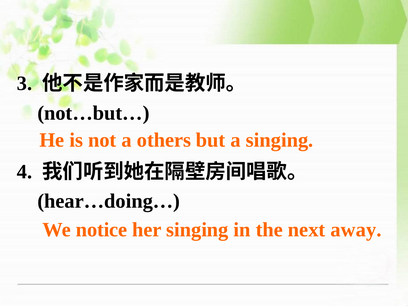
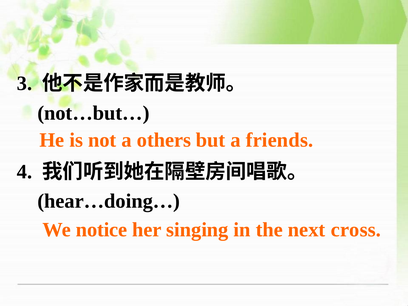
a singing: singing -> friends (279, 140)
away: away -> cross (356, 230)
